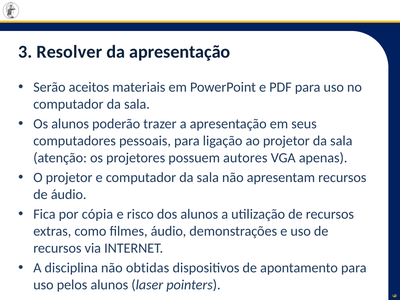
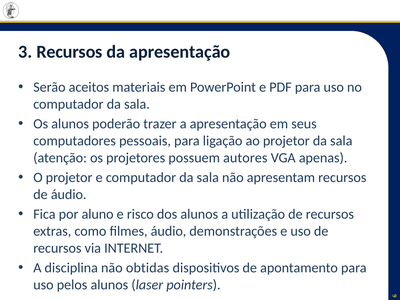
3 Resolver: Resolver -> Recursos (69, 52)
cópia: cópia -> aluno (98, 214)
